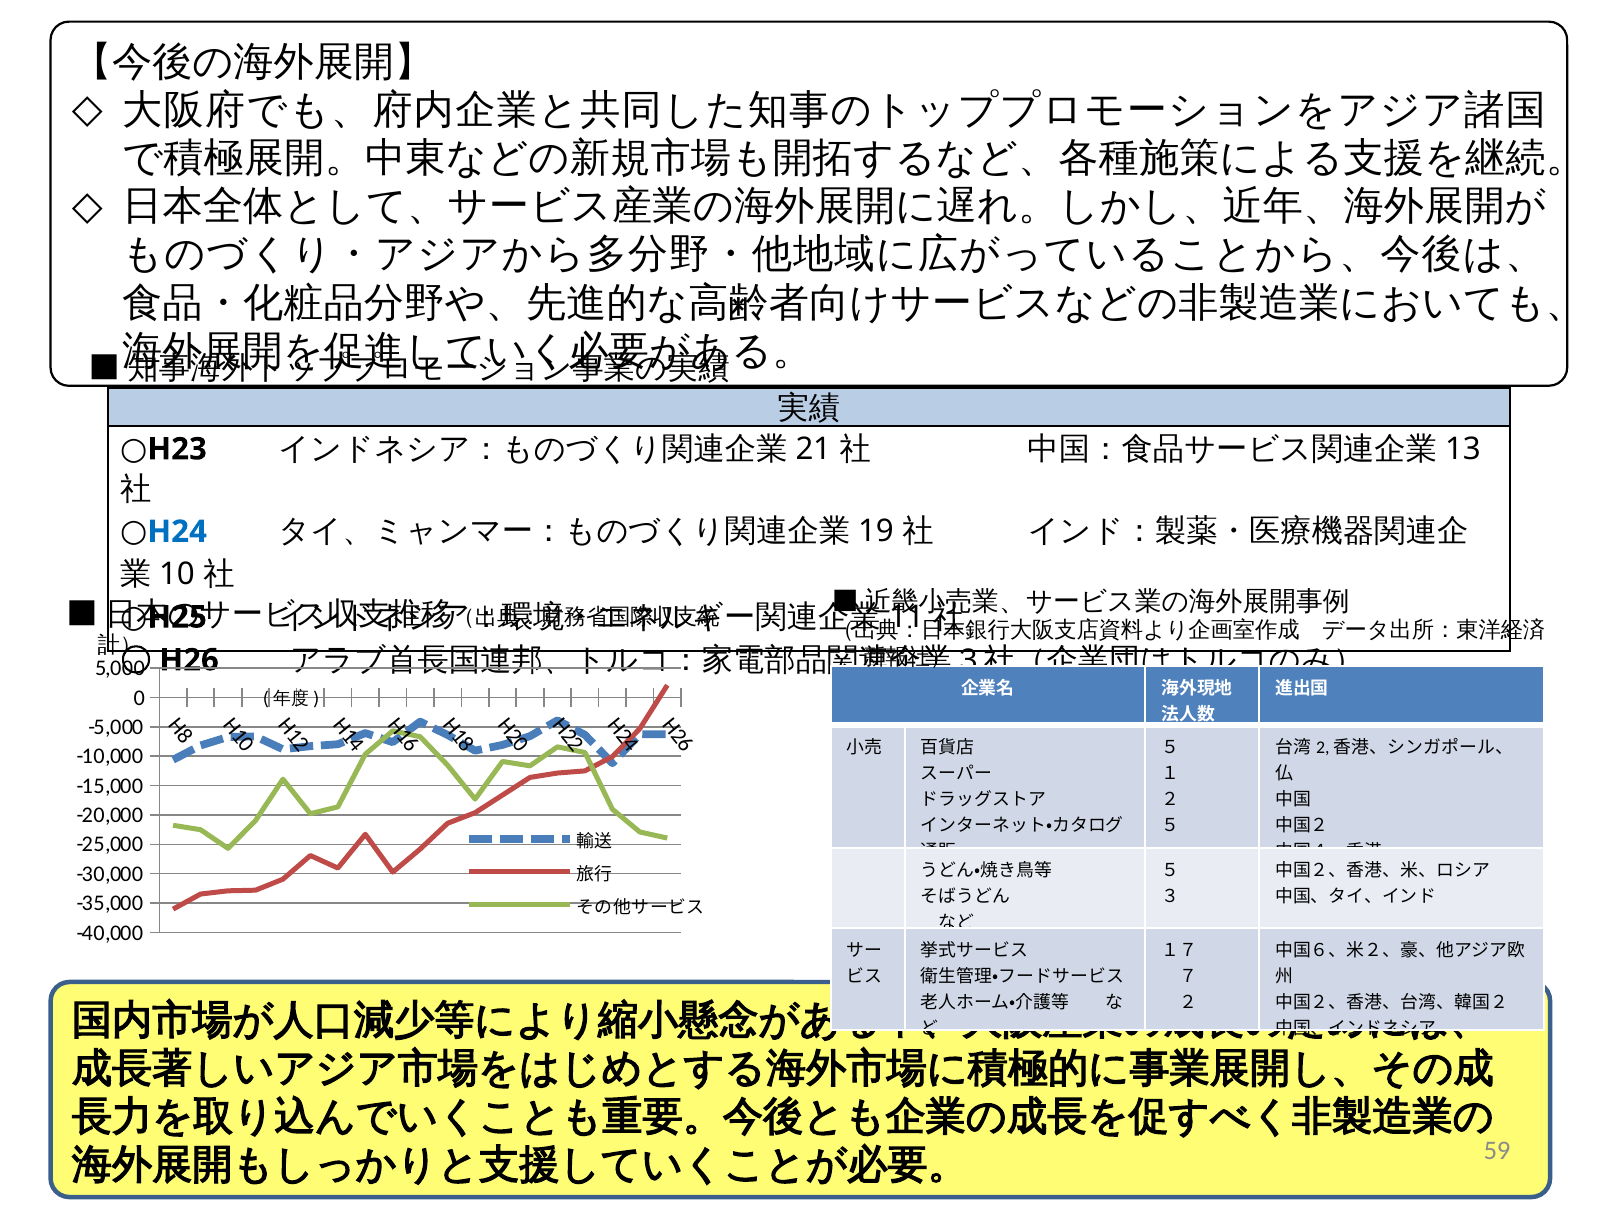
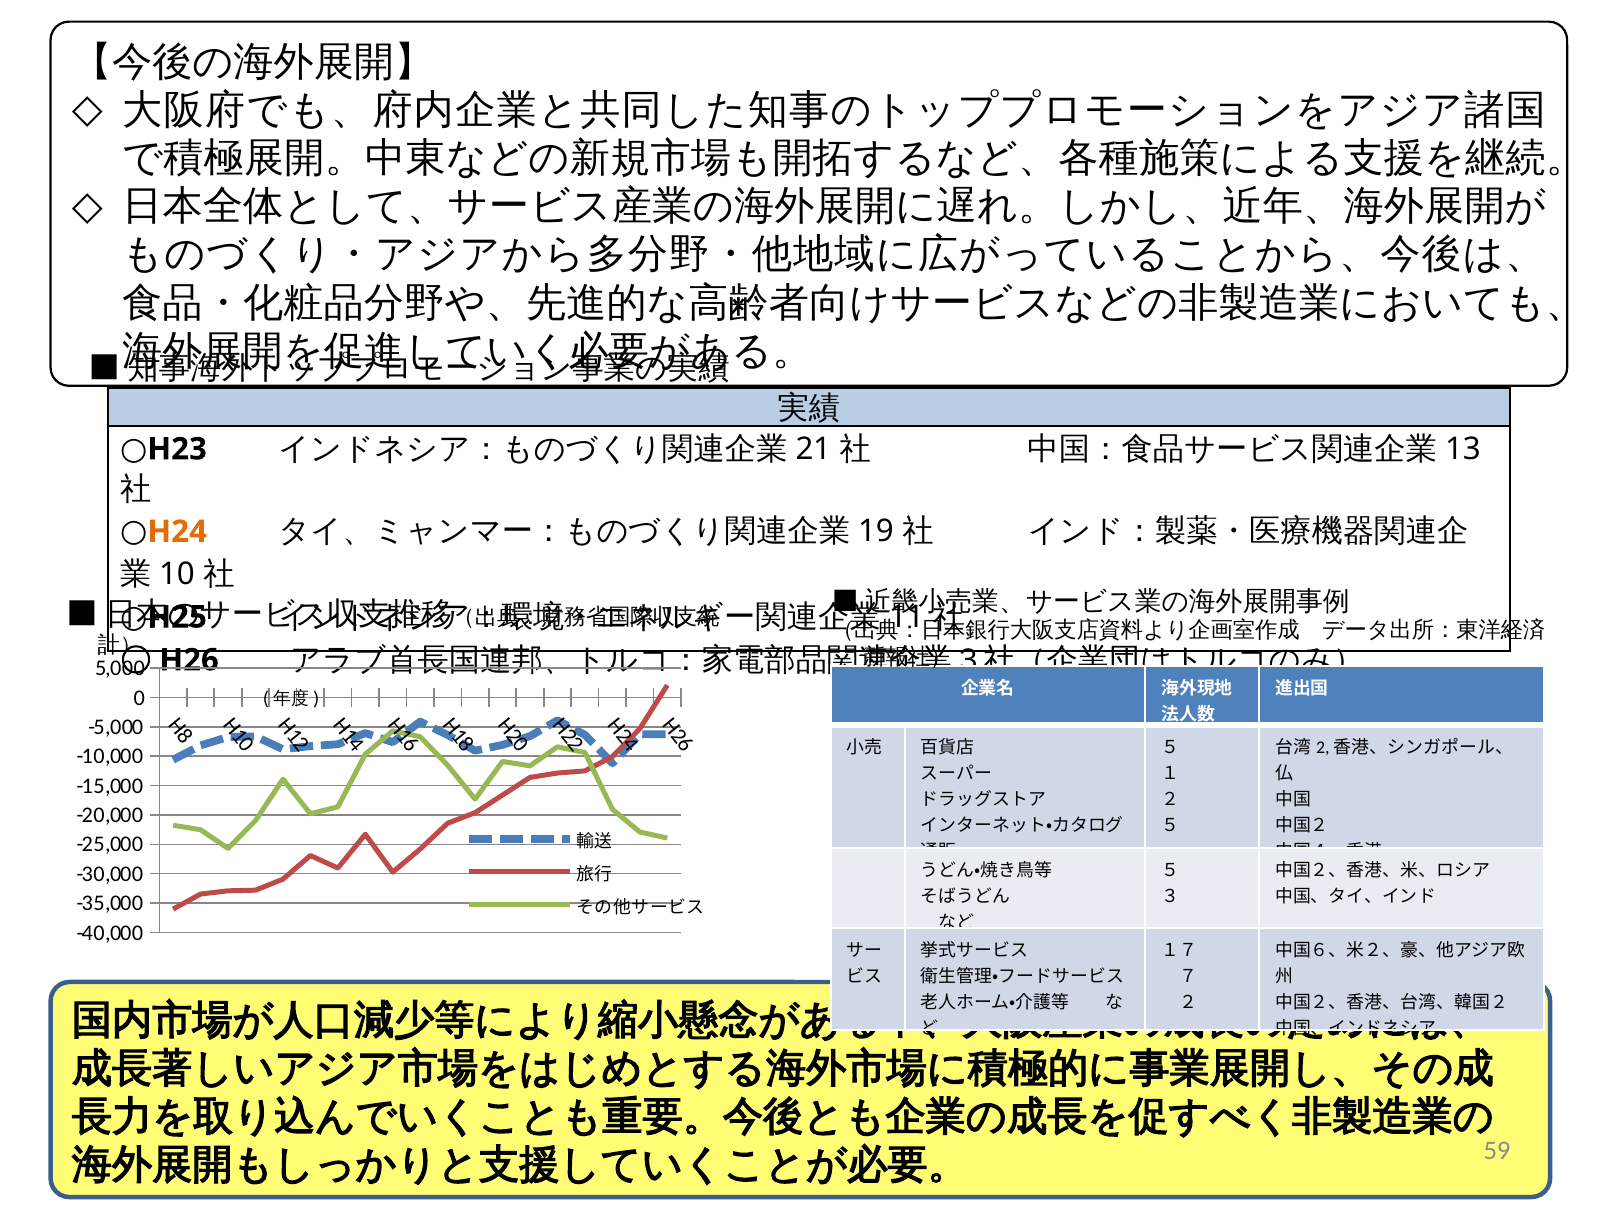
H24 colour: blue -> orange (177, 532)
